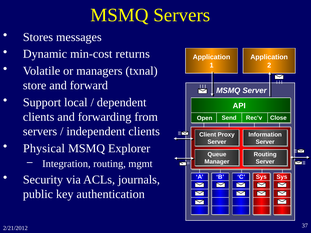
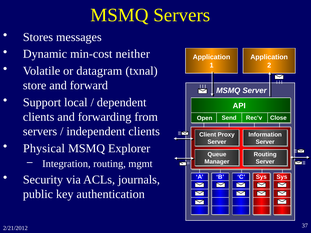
returns: returns -> neither (133, 54)
managers: managers -> datagram (99, 71)
